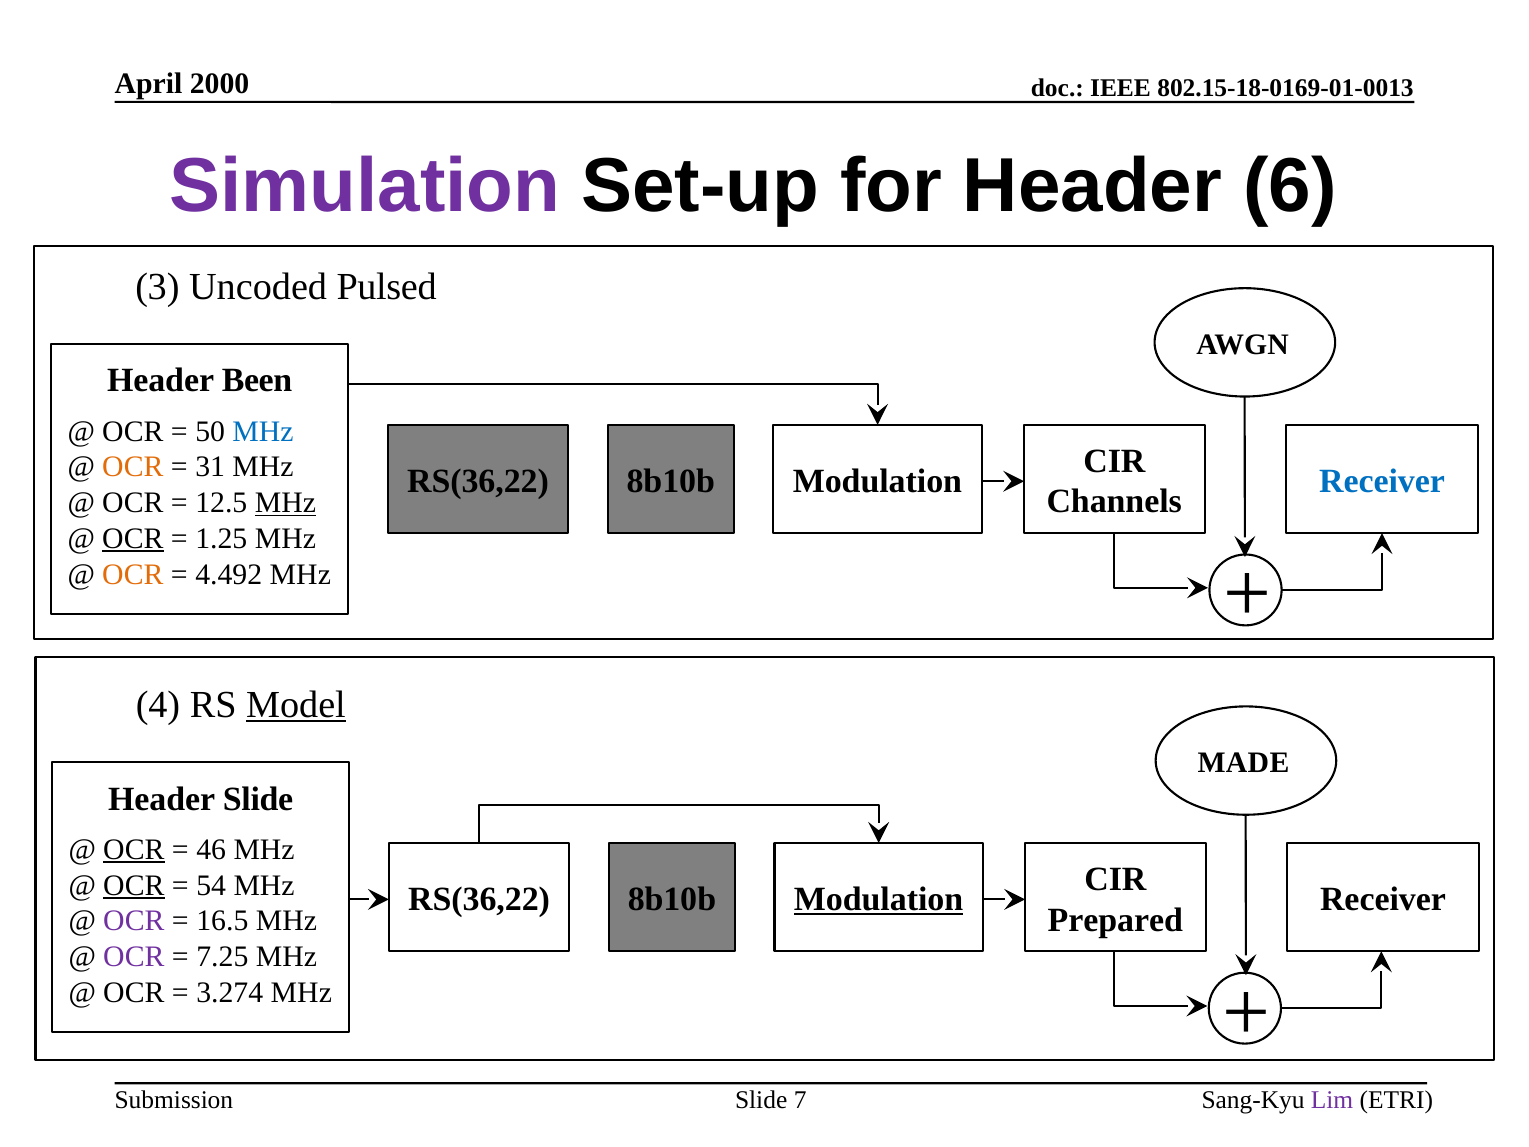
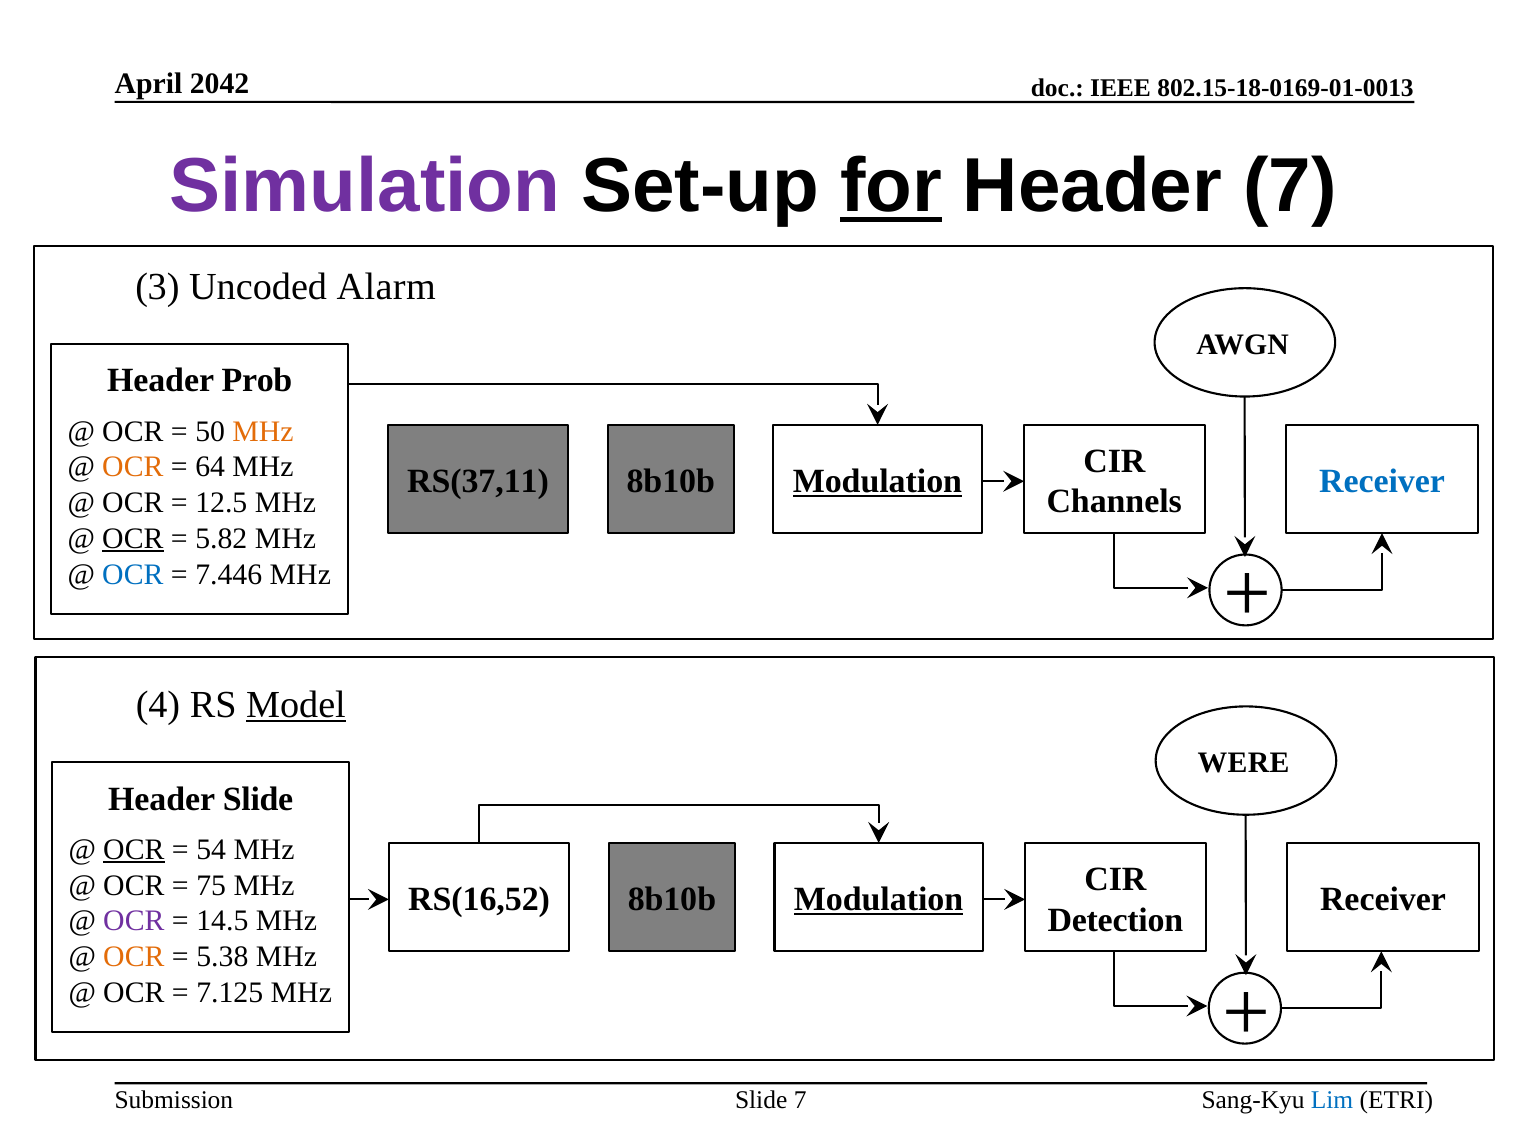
2000: 2000 -> 2042 (220, 83)
for underline: none -> present (891, 187)
Header 6: 6 -> 7 (1290, 187)
Pulsed: Pulsed -> Alarm (386, 287)
Been: Been -> Prob (257, 381)
MHz colour: blue -> orange (263, 431)
31: 31 -> 64 (210, 467)
RS(36,22: RS(36,22 -> RS(37,11 (478, 481)
Modulation underline: none -> present (877, 481)
MHz underline: present -> none (285, 503)
1.25: 1.25 -> 5.82 (221, 538)
OCR colour: orange -> blue (133, 574)
4.492: 4.492 -> 7.446 (229, 574)
MADE: MADE -> WERE (1243, 762)
46: 46 -> 54 (211, 849)
OCR underline: present -> none (134, 885)
54: 54 -> 75 (211, 885)
RS(36,22: RS(36,22 -> RS(16,52 (479, 899)
Prepared: Prepared -> Detection (1115, 920)
16.5: 16.5 -> 14.5 (222, 921)
OCR colour: purple -> orange (134, 956)
7.25: 7.25 -> 5.38 (222, 956)
3.274: 3.274 -> 7.125 (230, 992)
Lim colour: purple -> blue (1332, 1100)
